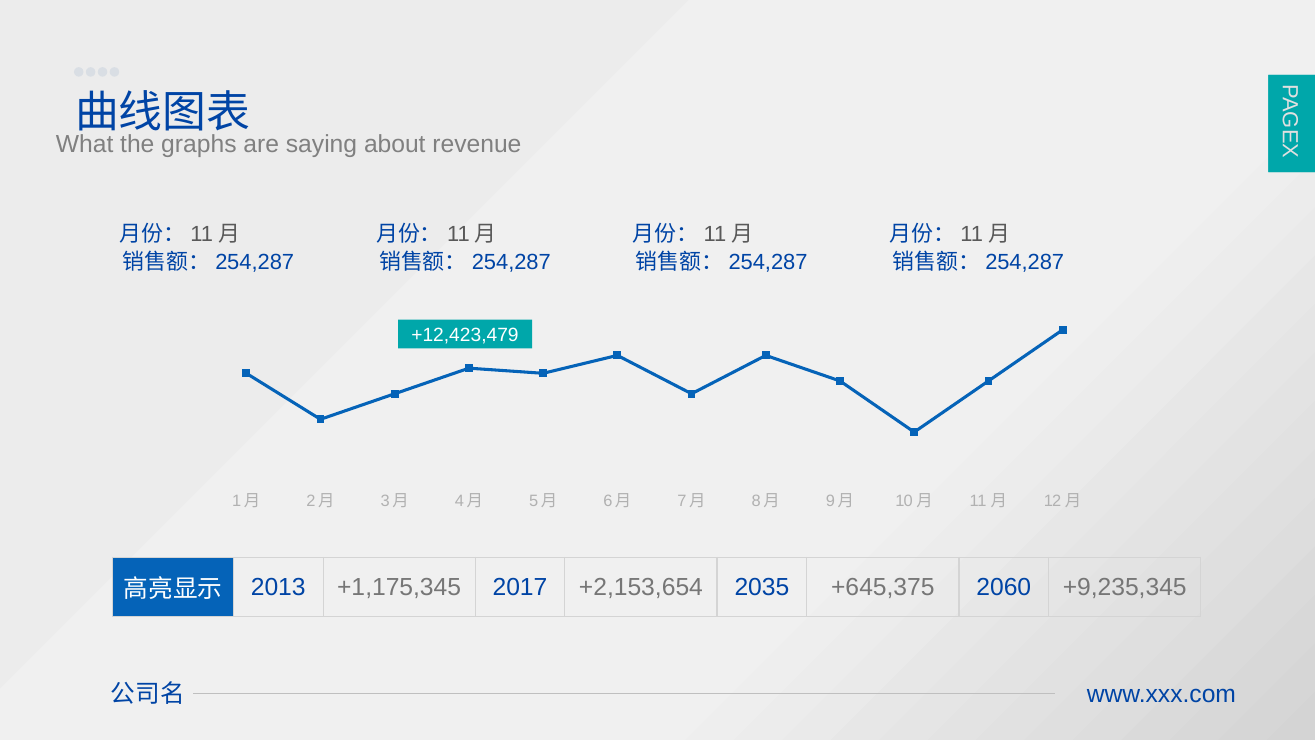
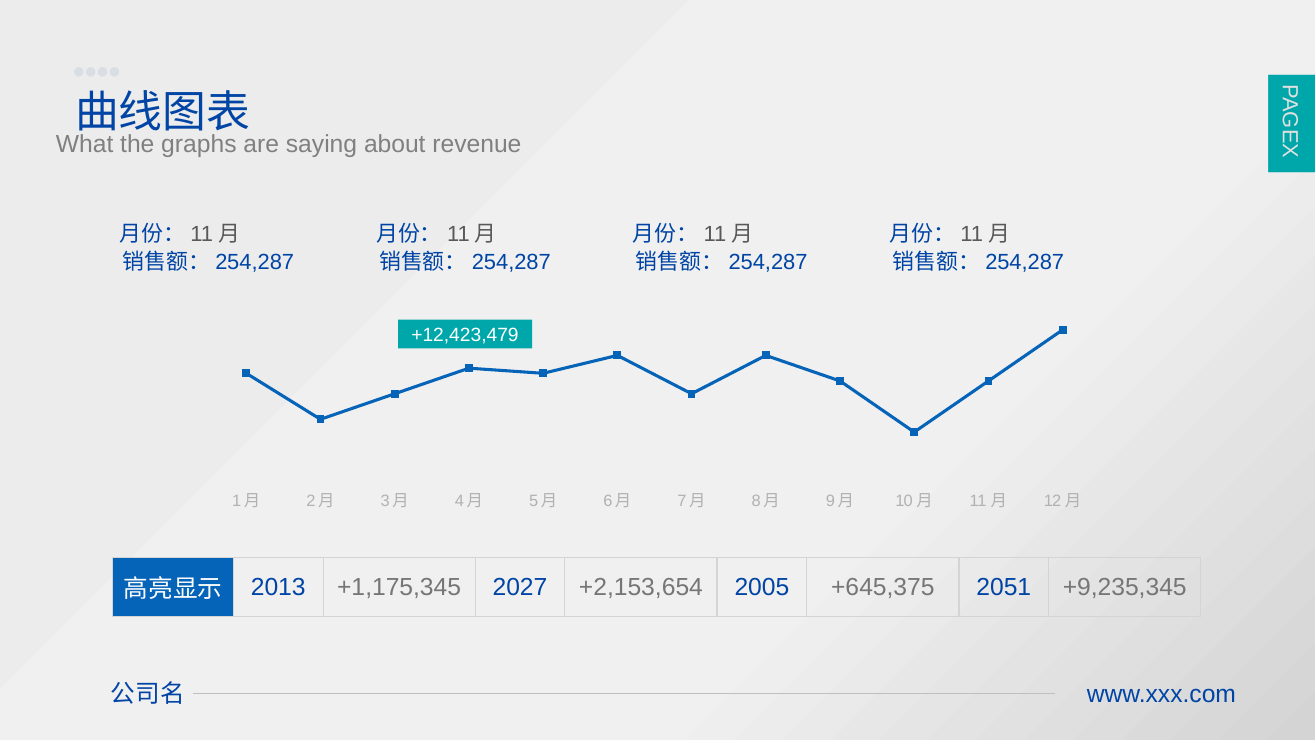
2017: 2017 -> 2027 (520, 587)
2035: 2035 -> 2005 (762, 587)
2060: 2060 -> 2051 (1004, 587)
